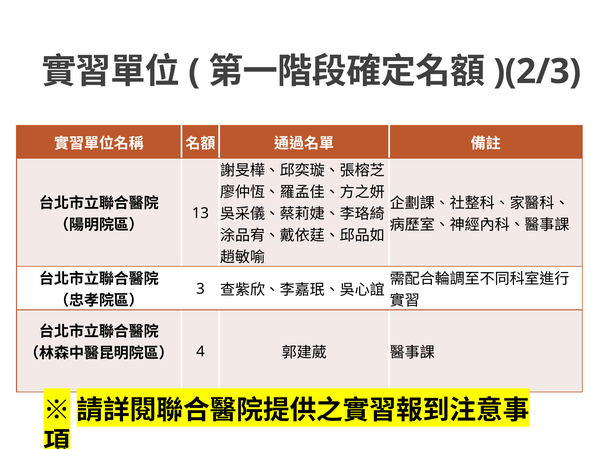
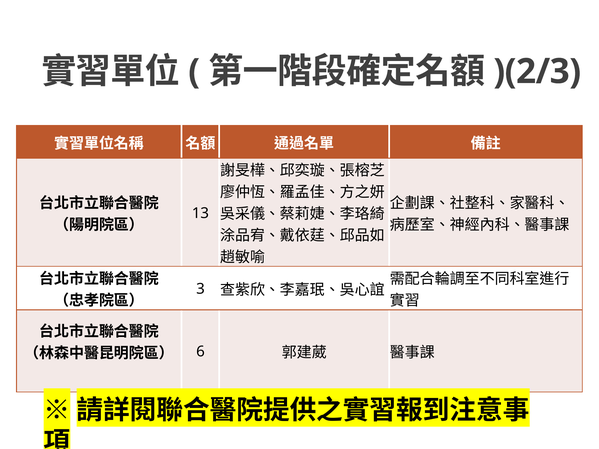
4: 4 -> 6 (200, 352)
